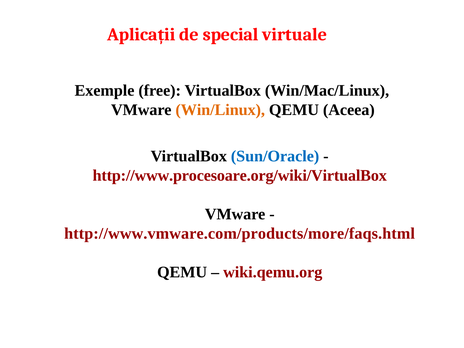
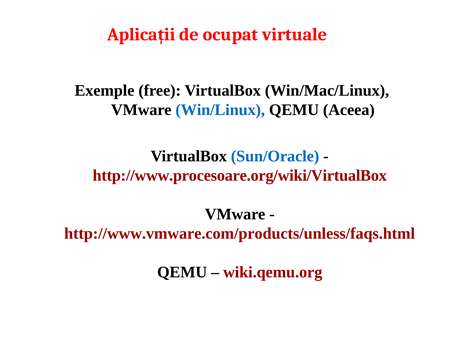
special: special -> ocupat (230, 34)
Win/Linux colour: orange -> blue (220, 110)
http://www.vmware.com/products/more/faqs.html: http://www.vmware.com/products/more/faqs.html -> http://www.vmware.com/products/unless/faqs.html (240, 233)
